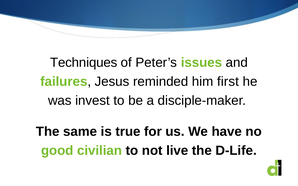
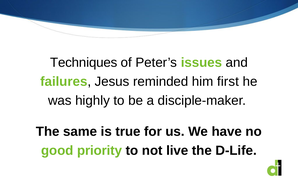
invest: invest -> highly (93, 101)
civilian: civilian -> priority (100, 151)
